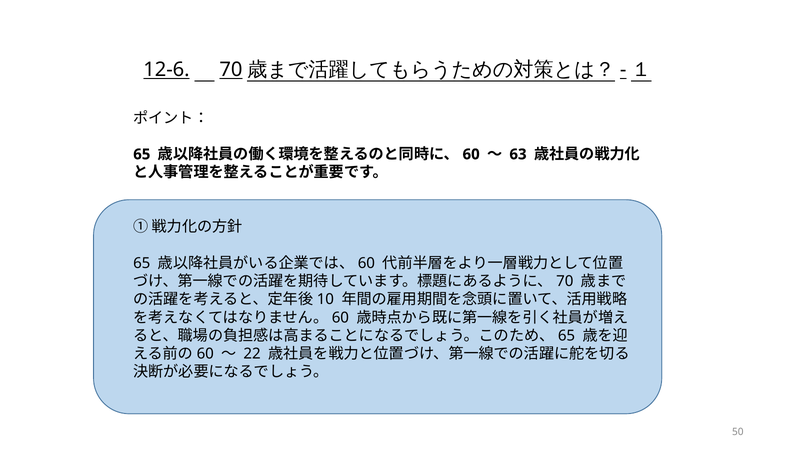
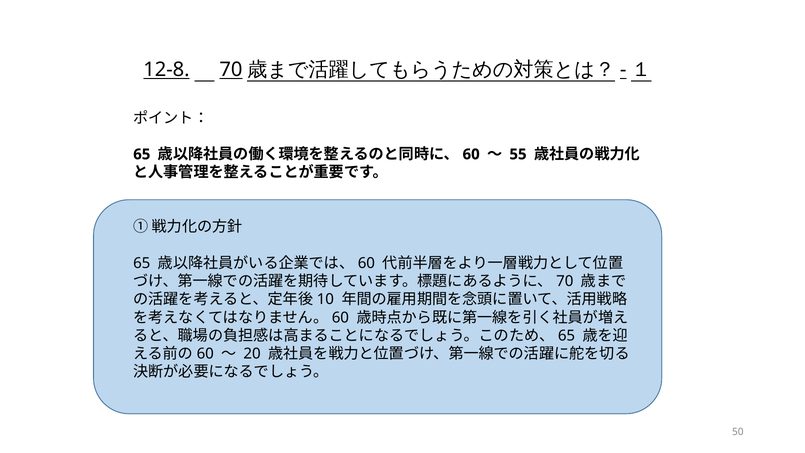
12-6: 12-6 -> 12-8 (166, 69)
63: 63 -> 55 (518, 154)
22: 22 -> 20 (252, 354)
